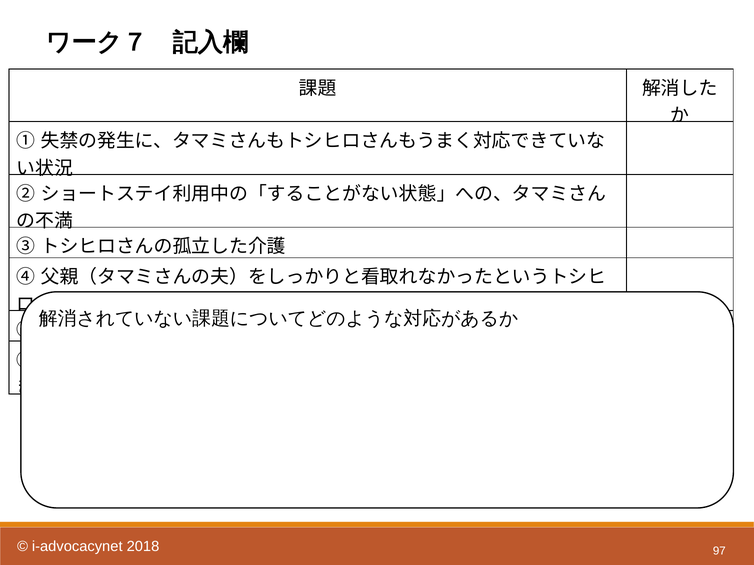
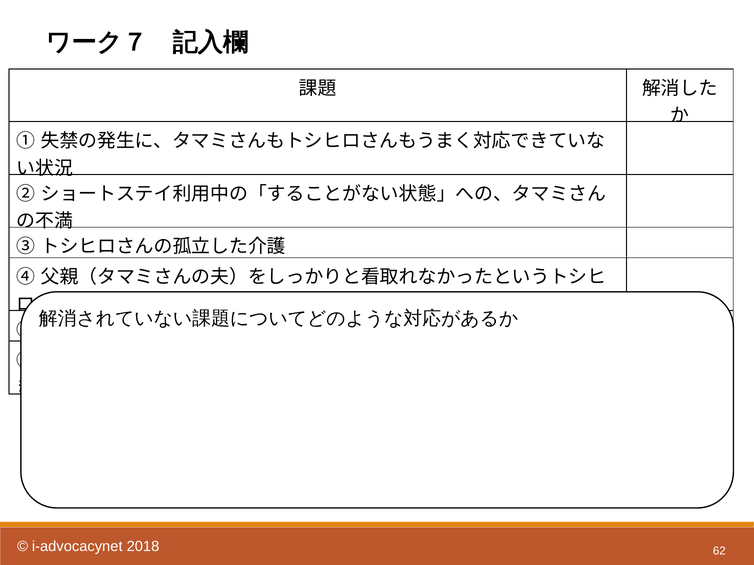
97: 97 -> 62 (719, 551)
